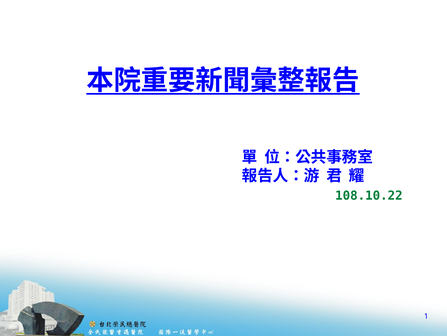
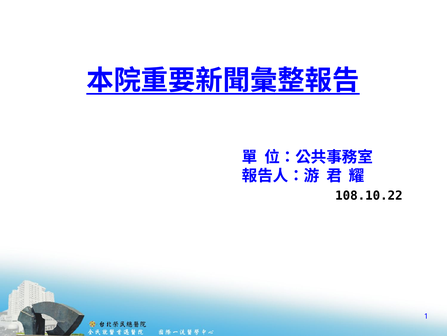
108.10.22 colour: green -> black (369, 195)
